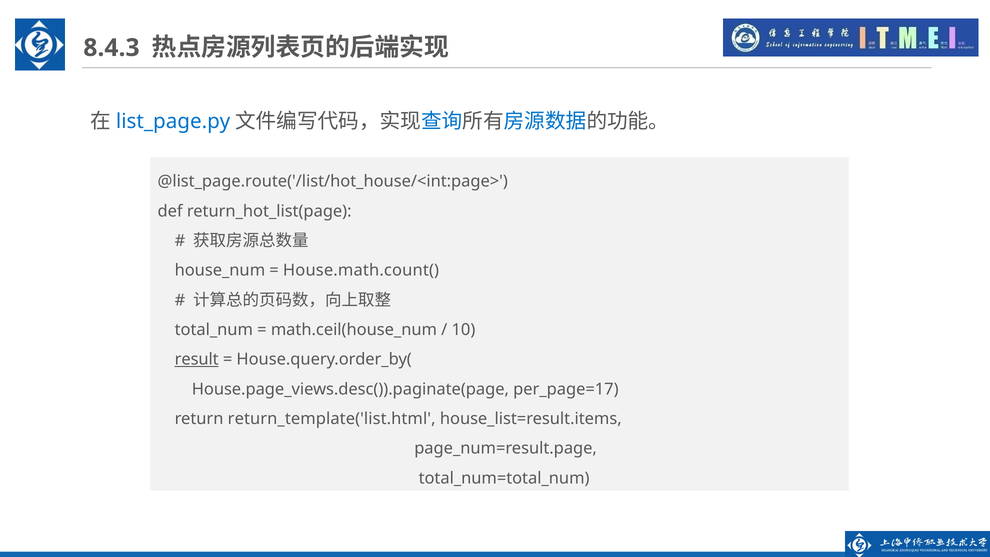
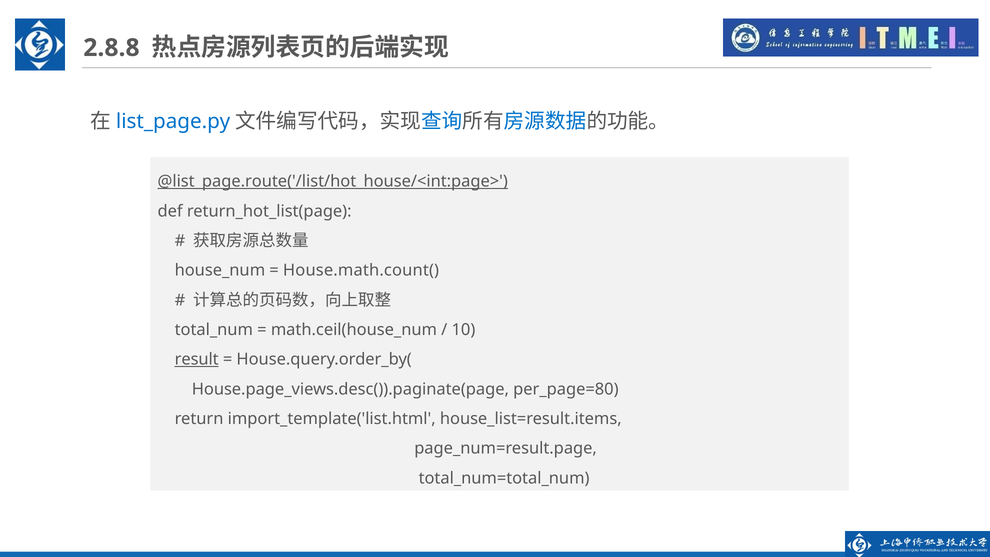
8.4.3: 8.4.3 -> 2.8.8 (111, 48)
@list_page.route('/list/hot_house/<int:page> underline: none -> present (333, 182)
per_page=17: per_page=17 -> per_page=80 (566, 389)
return_template('list.html: return_template('list.html -> import_template('list.html (332, 419)
